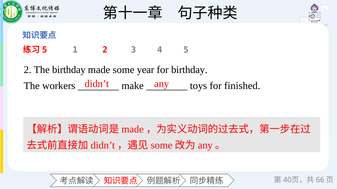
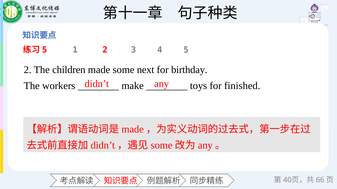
The birthday: birthday -> children (69, 70)
year: year -> next (146, 70)
